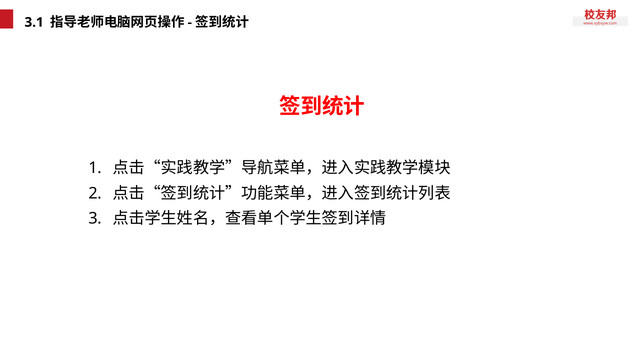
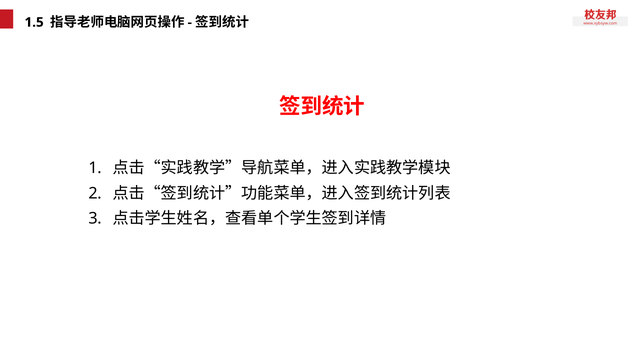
3.1: 3.1 -> 1.5 (34, 22)
